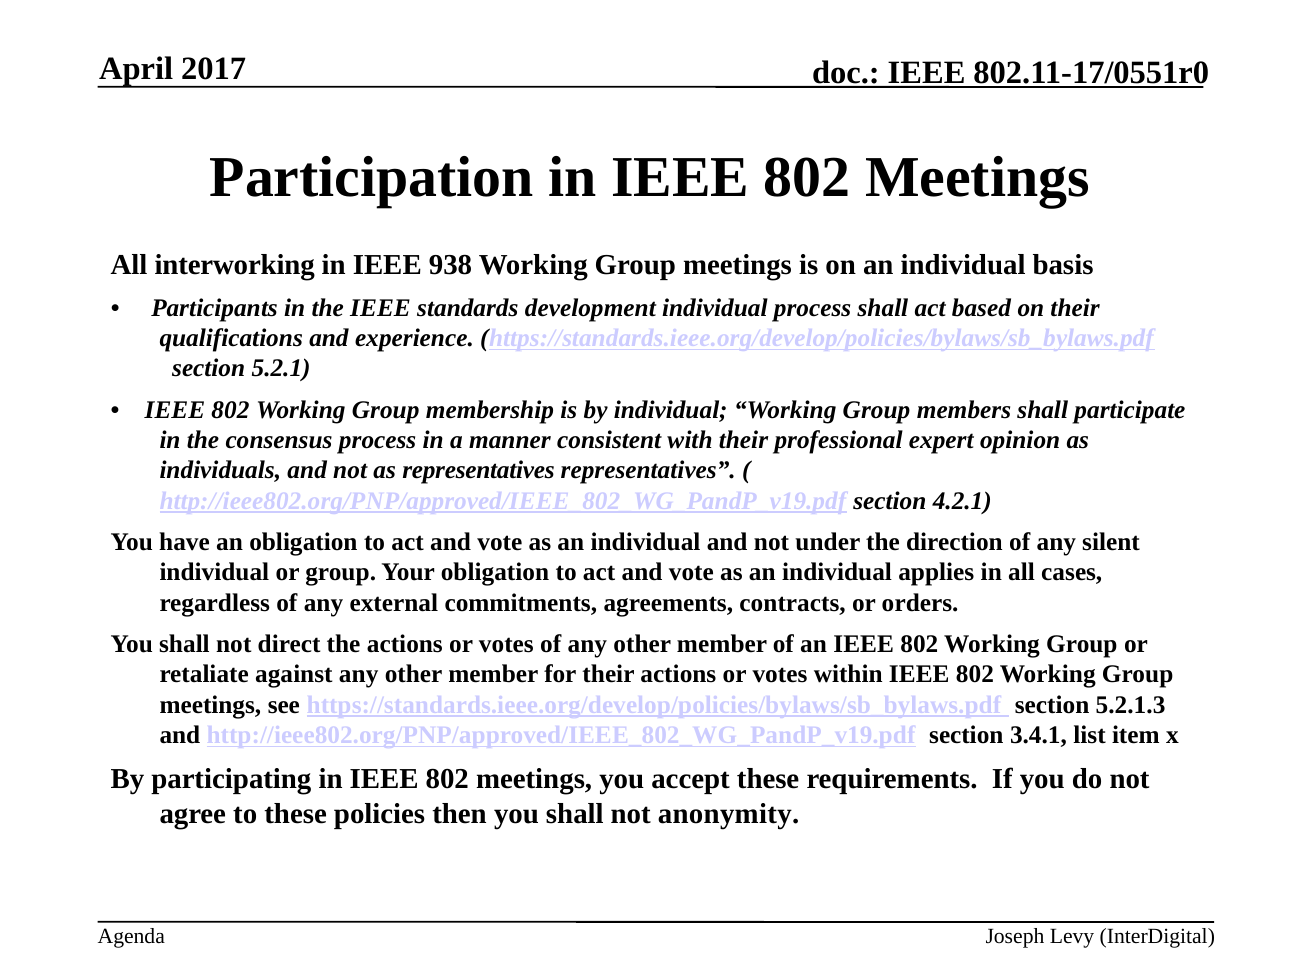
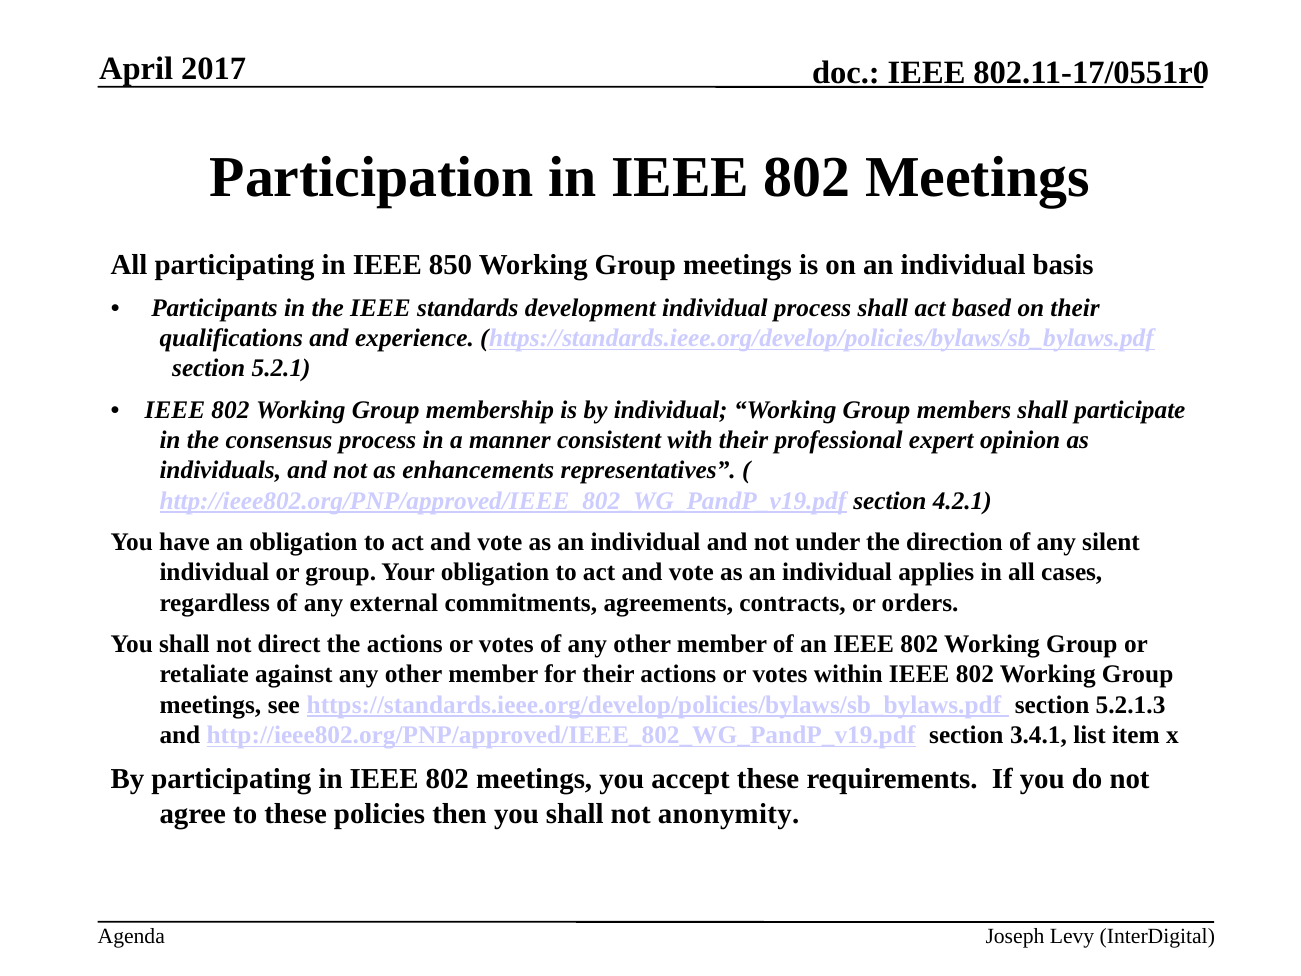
All interworking: interworking -> participating (235, 264)
938: 938 -> 850 (451, 264)
as representatives: representatives -> enhancements (478, 470)
